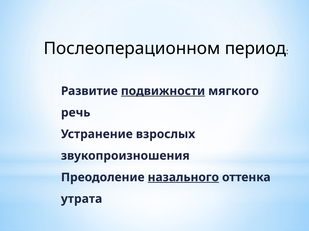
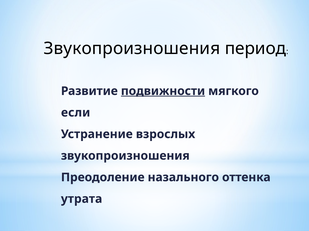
Послеоперационном: Послеоперационном -> Звукопроизношения (132, 49)
речь: речь -> если (76, 113)
назального underline: present -> none (183, 178)
